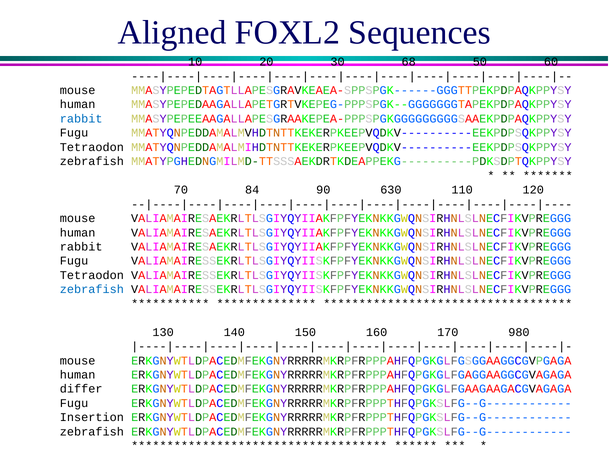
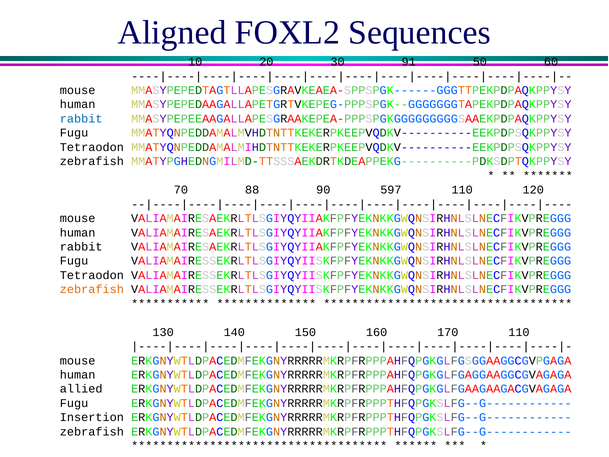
68: 68 -> 91 (409, 62)
84: 84 -> 88 (252, 190)
630: 630 -> 597 (391, 190)
zebrafish colour: blue -> orange (92, 289)
170 980: 980 -> 110 (519, 332)
differ: differ -> allied (81, 389)
